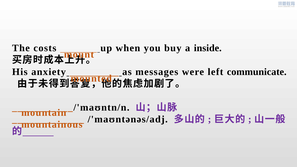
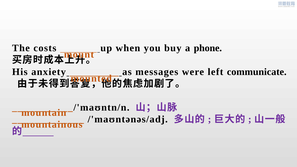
inside: inside -> phone (208, 48)
